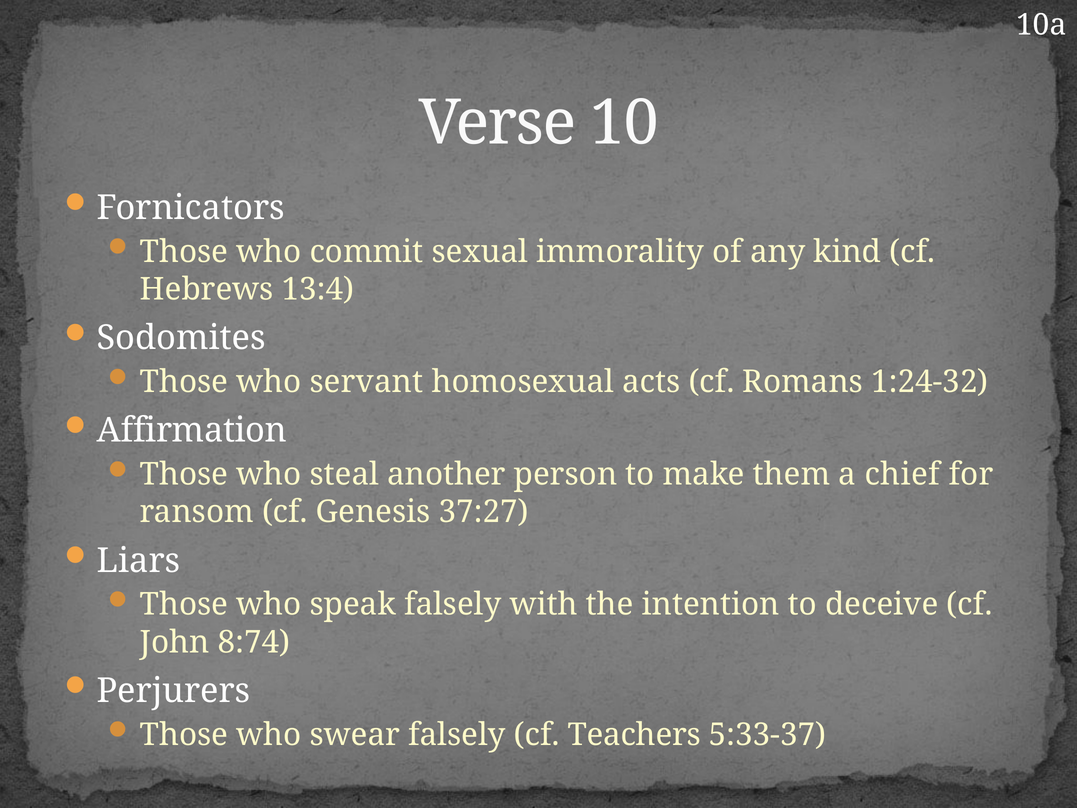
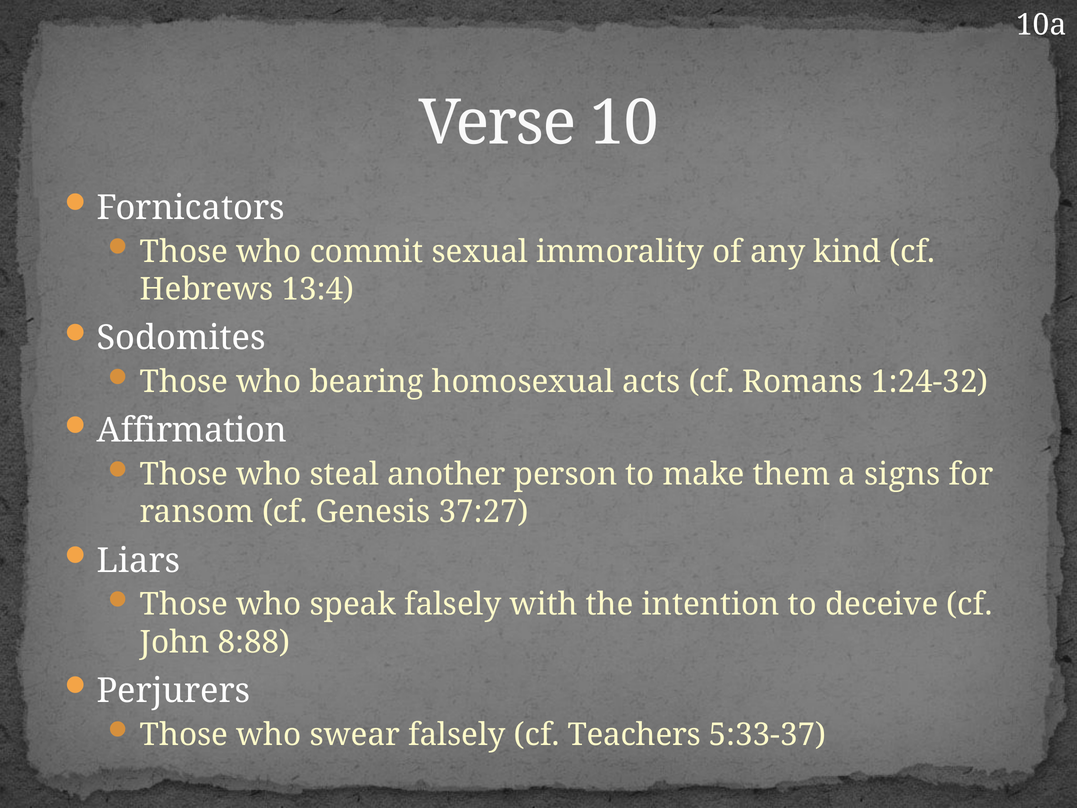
servant: servant -> bearing (367, 382)
chief: chief -> signs (902, 474)
8:74: 8:74 -> 8:88 (254, 642)
